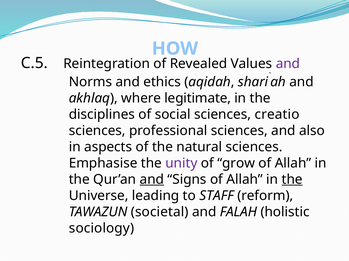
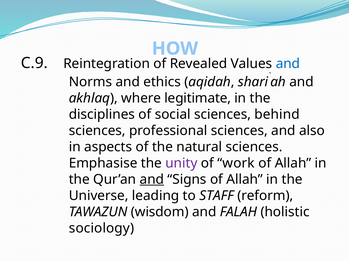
C.5: C.5 -> C.9 (34, 63)
and colour: purple -> blue (288, 64)
creatio: creatio -> behind (277, 115)
grow: grow -> work (236, 164)
the underline: present -> none (292, 180)
societal: societal -> wisdom (160, 212)
